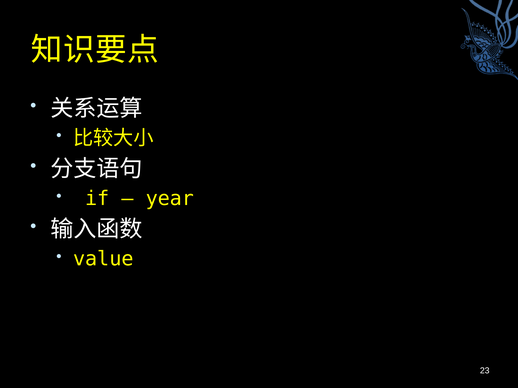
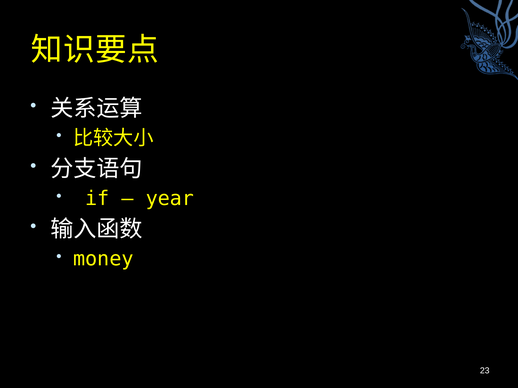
value: value -> money (103, 259)
